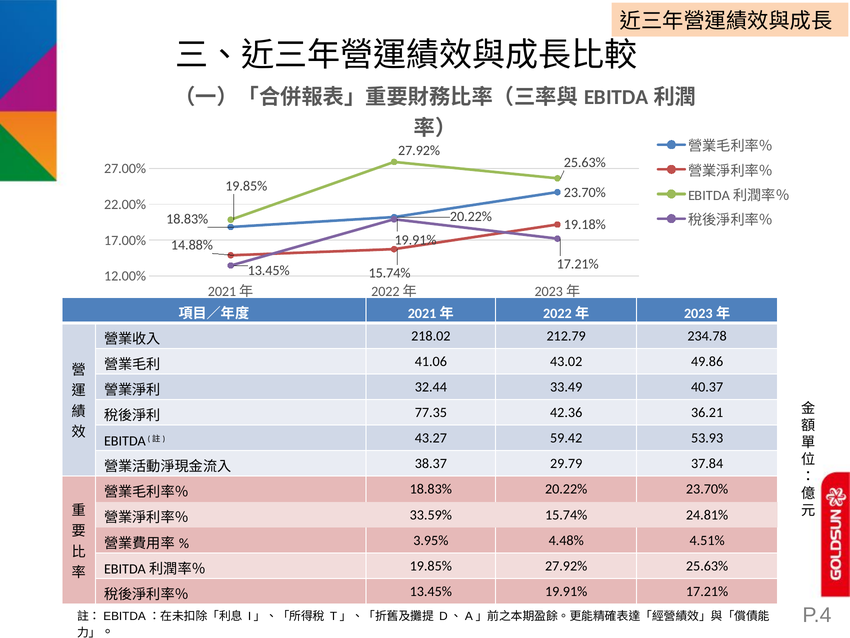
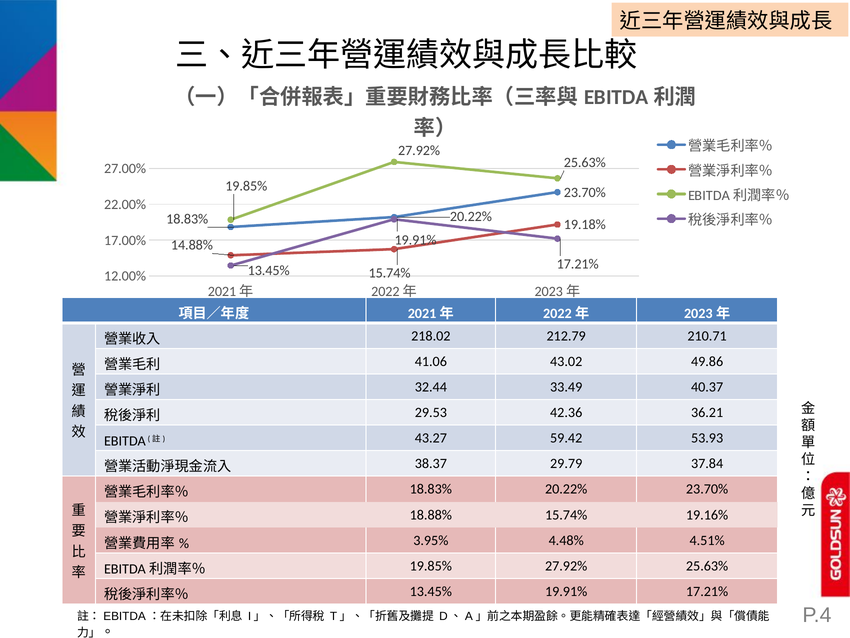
234.78: 234.78 -> 210.71 (707, 336)
77.35: 77.35 -> 29.53 (431, 412)
33.59%: 33.59% -> 18.88% (431, 514)
24.81%: 24.81% -> 19.16% (707, 514)
